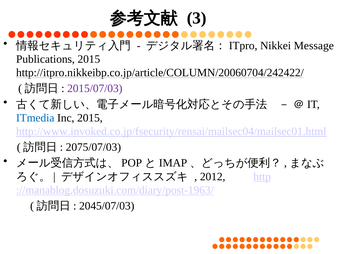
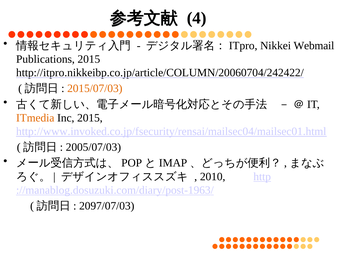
3: 3 -> 4 (197, 18)
Message: Message -> Webmail (314, 46)
2015/07/03 colour: purple -> orange (95, 89)
ITmedia colour: blue -> orange (35, 118)
2075/07/03: 2075/07/03 -> 2005/07/03 (93, 147)
2012: 2012 -> 2010 (213, 177)
2045/07/03: 2045/07/03 -> 2097/07/03 (107, 206)
